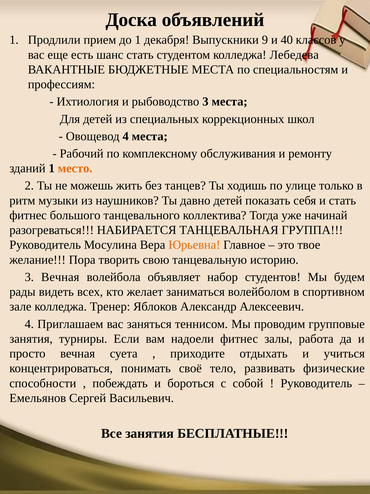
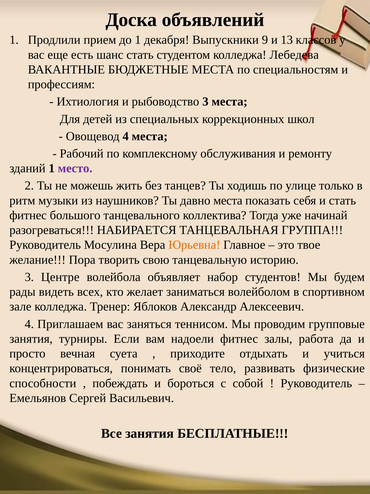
40: 40 -> 13 (287, 40)
место colour: orange -> purple (75, 168)
давно детей: детей -> места (228, 200)
3 Вечная: Вечная -> Центре (60, 277)
